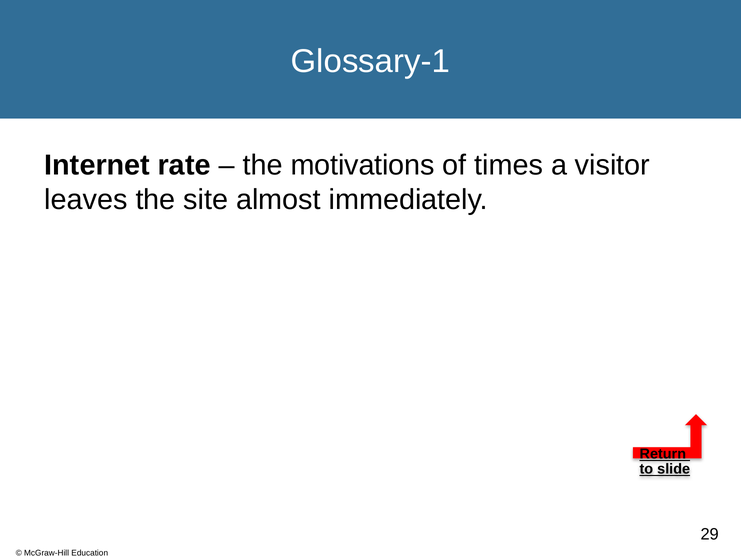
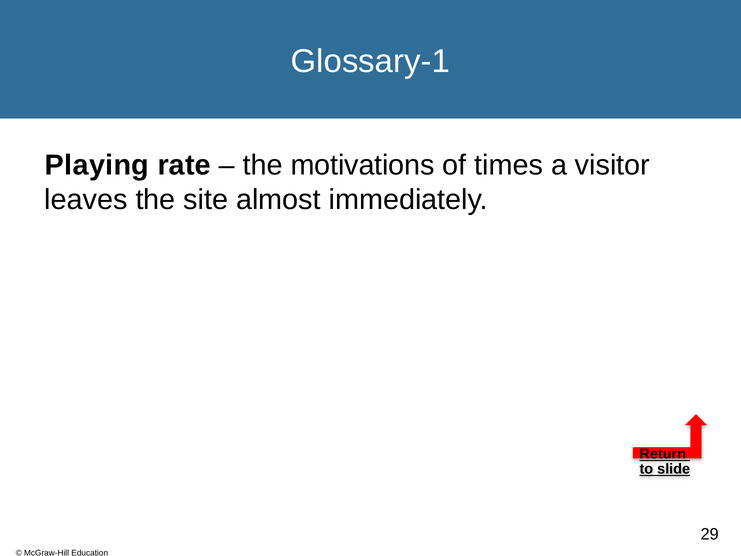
Internet: Internet -> Playing (97, 165)
